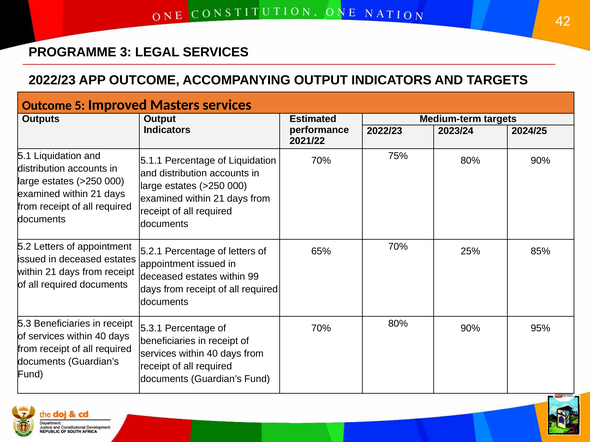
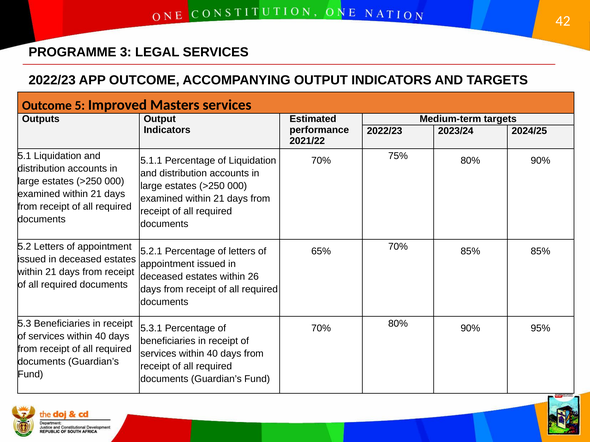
70% 25%: 25% -> 85% (470, 252)
99: 99 -> 26 (253, 277)
